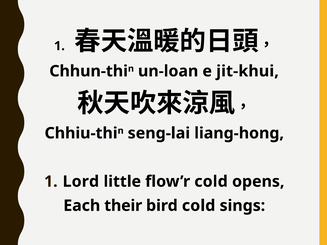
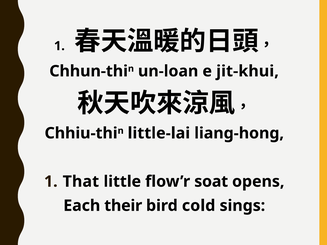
seng-lai: seng-lai -> little-lai (159, 133)
Lord: Lord -> That (81, 182)
flow’r cold: cold -> soat (211, 182)
